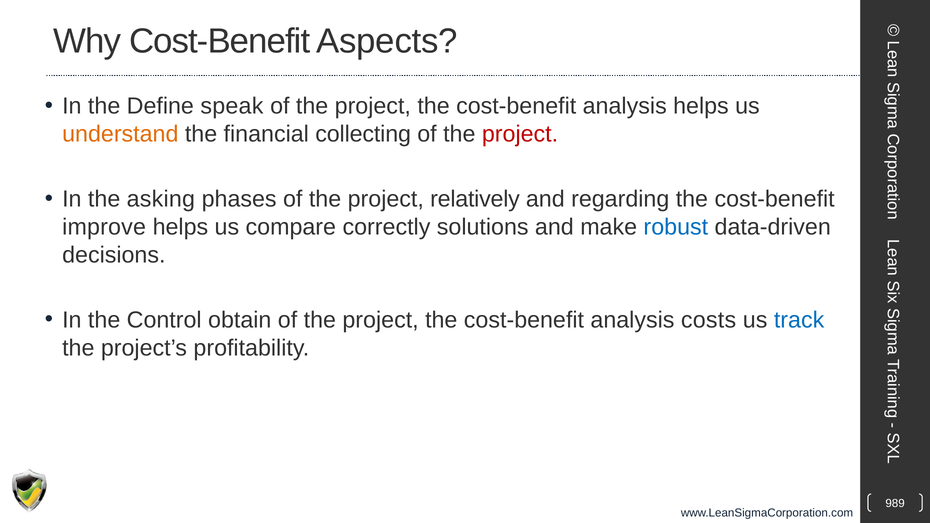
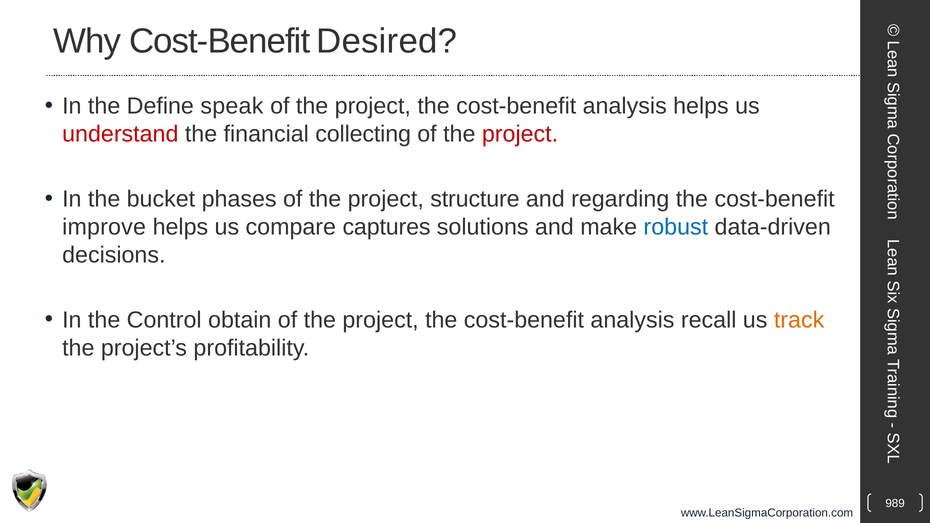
Aspects: Aspects -> Desired (387, 41)
understand colour: orange -> red (120, 134)
asking: asking -> bucket (161, 199)
relatively: relatively -> structure (475, 199)
correctly: correctly -> captures (387, 227)
costs: costs -> recall (709, 320)
track colour: blue -> orange (799, 320)
